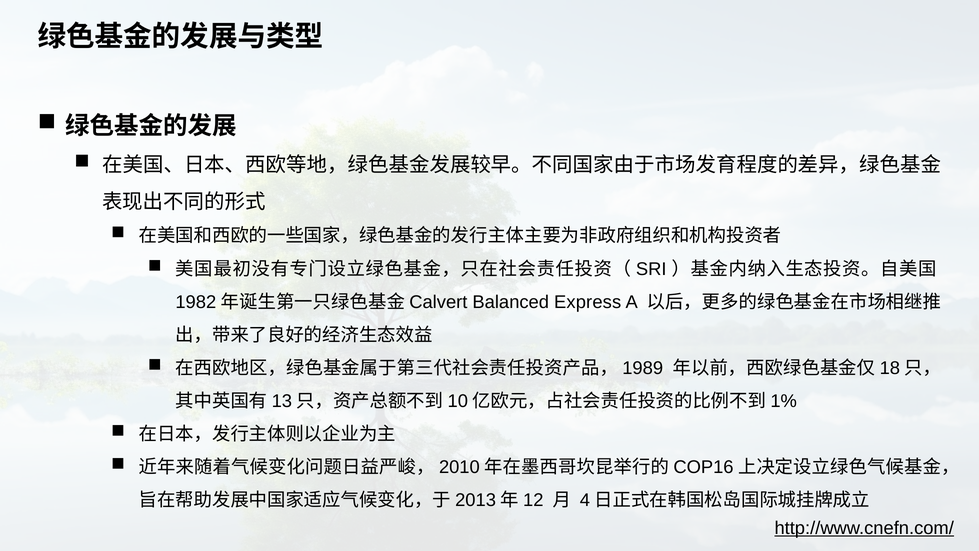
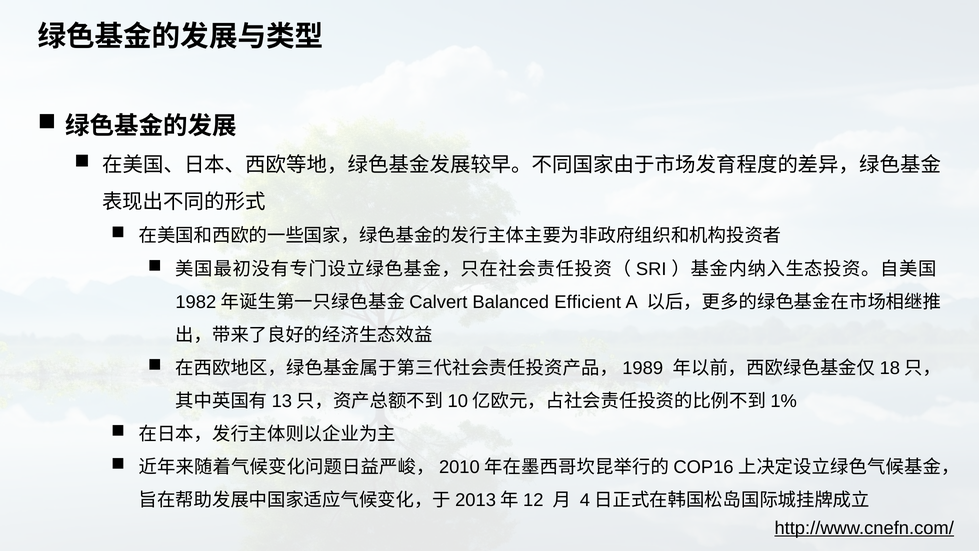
Express: Express -> Efficient (588, 302)
